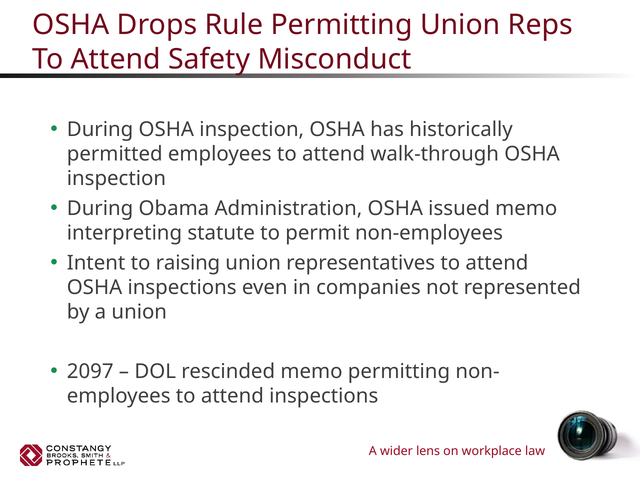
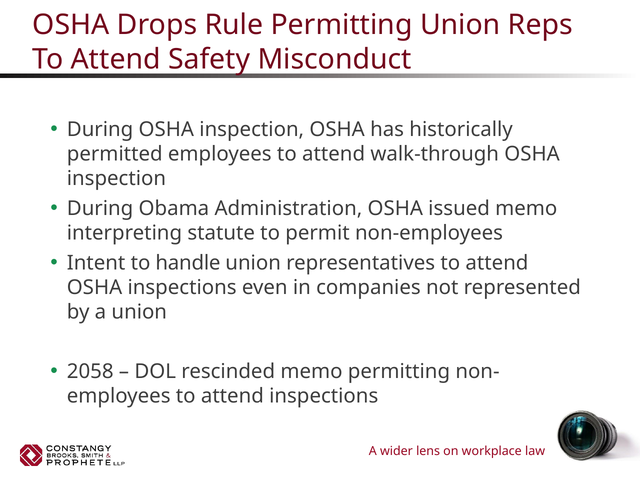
raising: raising -> handle (188, 263)
2097: 2097 -> 2058 (90, 372)
